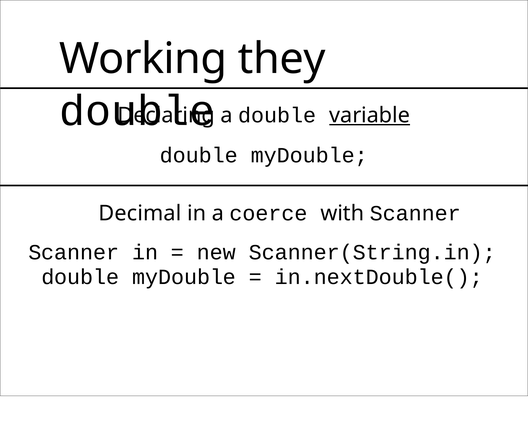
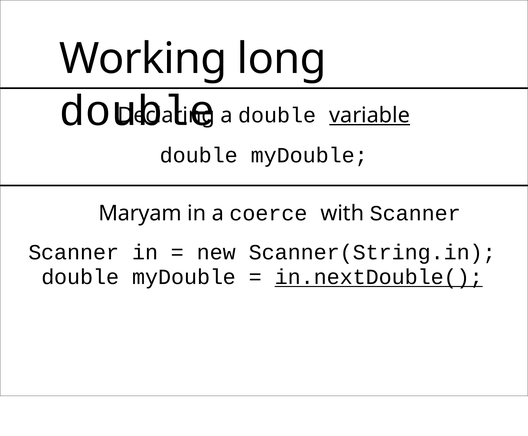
they: they -> long (282, 59)
Decimal: Decimal -> Maryam (140, 214)
in.nextDouble( underline: none -> present (379, 277)
